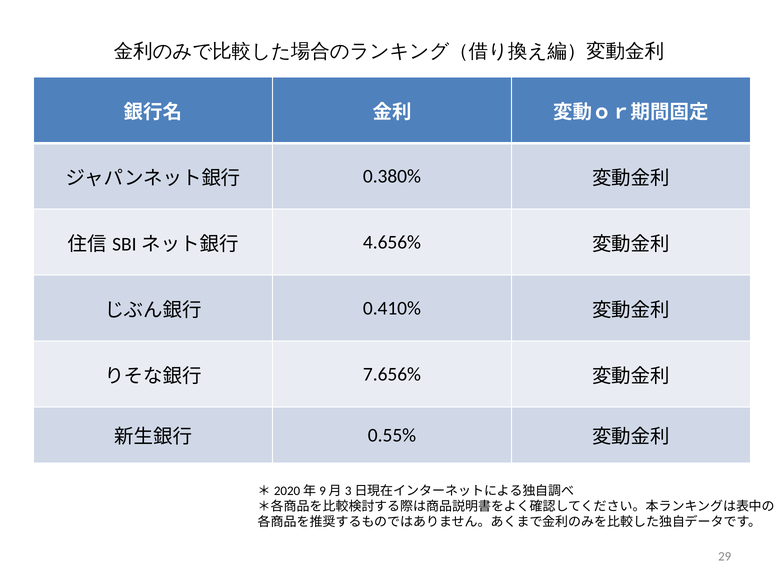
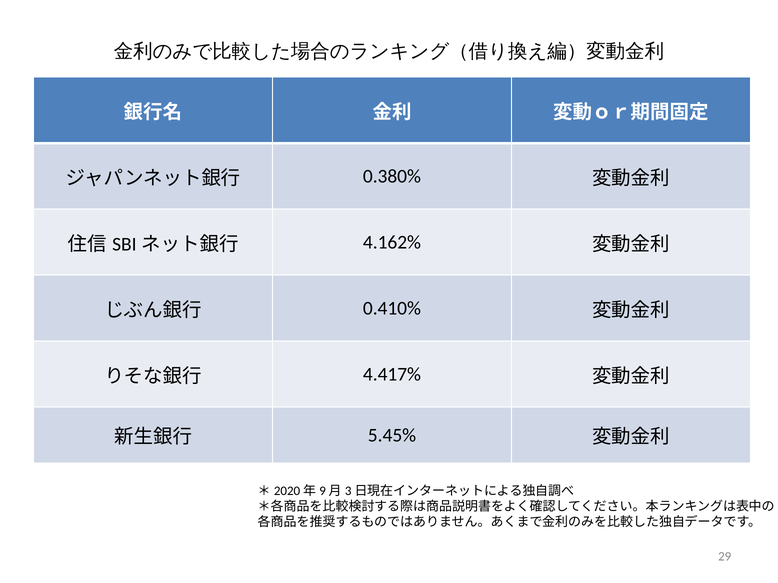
4.656%: 4.656% -> 4.162% (392, 243)
7.656%: 7.656% -> 4.417% (392, 375)
0.55%: 0.55% -> 5.45% (392, 436)
